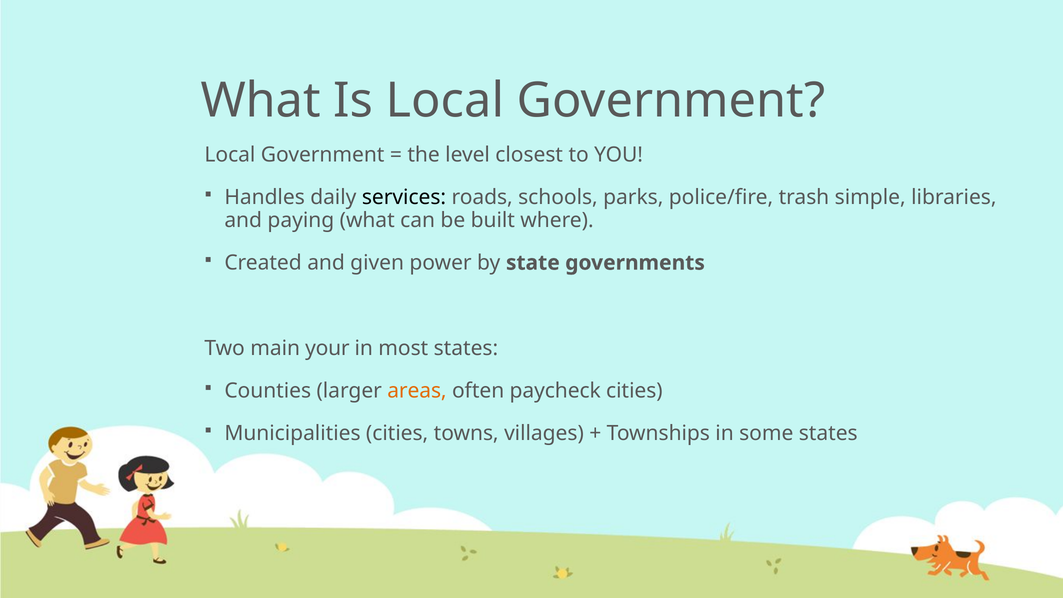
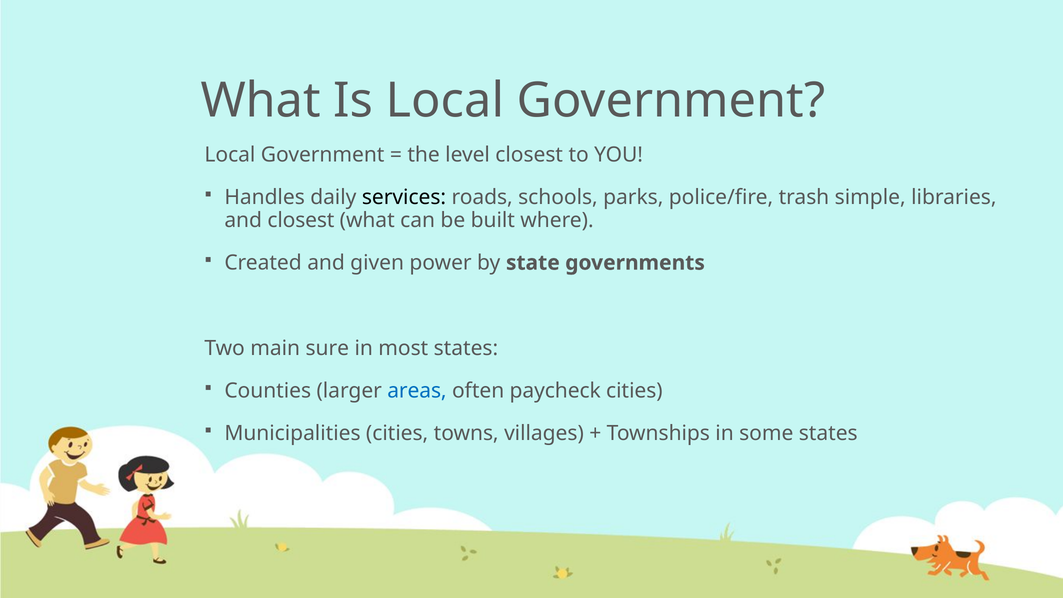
and paying: paying -> closest (301, 220)
your: your -> sure (327, 348)
areas colour: orange -> blue (417, 391)
